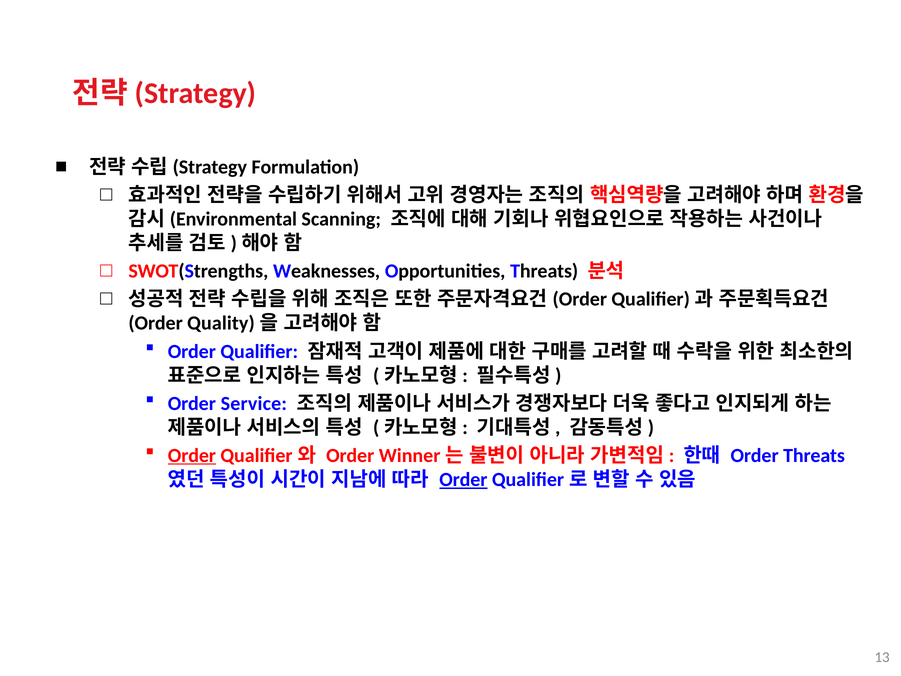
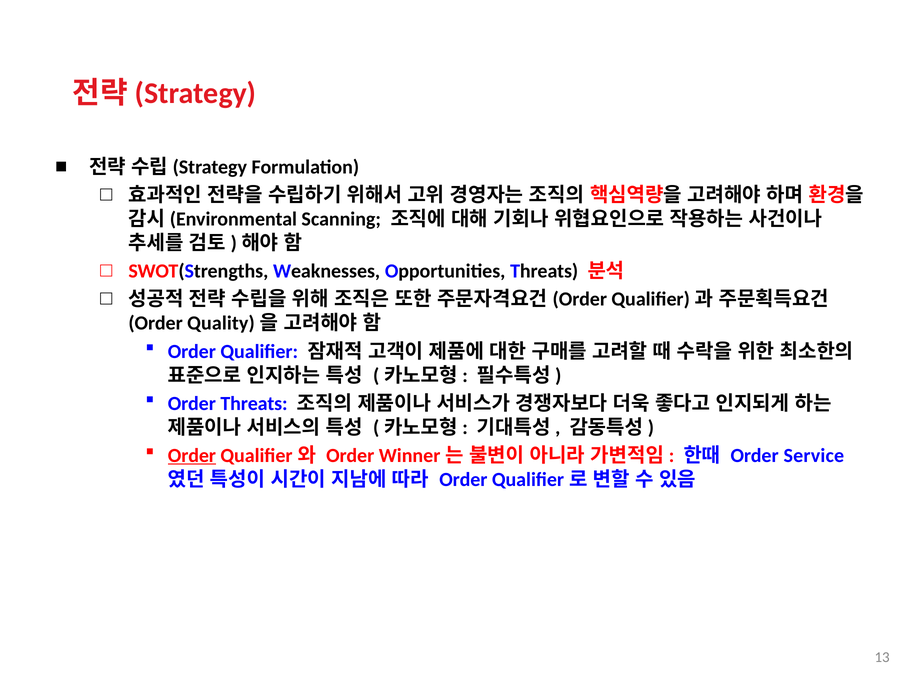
Order Service: Service -> Threats (254, 403)
Order Threats: Threats -> Service (814, 455)
Order underline: present -> none (463, 479)
